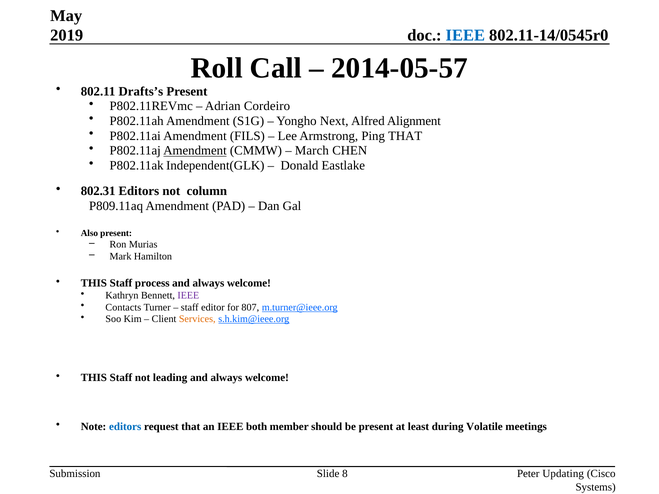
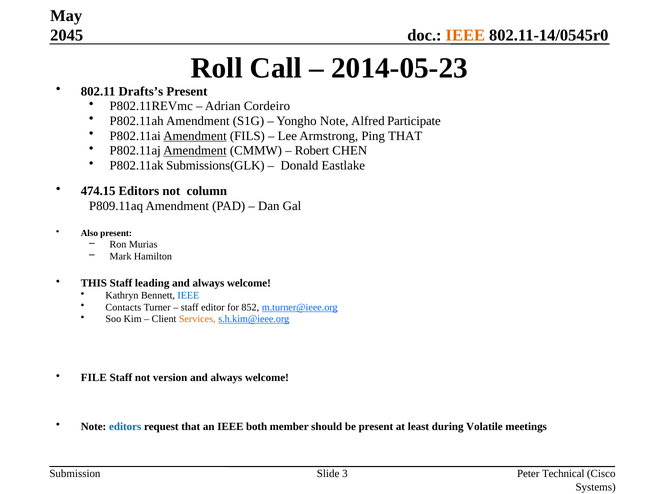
2019: 2019 -> 2045 (67, 35)
IEEE colour: blue -> orange (465, 35)
2014-05-57: 2014-05-57 -> 2014-05-23 (400, 68)
Yongho Next: Next -> Note (334, 121)
Alignment: Alignment -> Participate (414, 121)
Amendment underline: none -> present (195, 136)
March: March -> Robert (312, 151)
Independent(GLK: Independent(GLK -> Submissions(GLK (215, 166)
802.31: 802.31 -> 474.15 (98, 191)
process: process -> leading (152, 283)
IEEE colour: purple -> blue (188, 296)
807: 807 -> 852 (250, 307)
THIS: THIS -> FILE (94, 378)
leading: leading -> version (170, 378)
8: 8 -> 3 (345, 474)
Updating: Updating -> Technical (563, 474)
